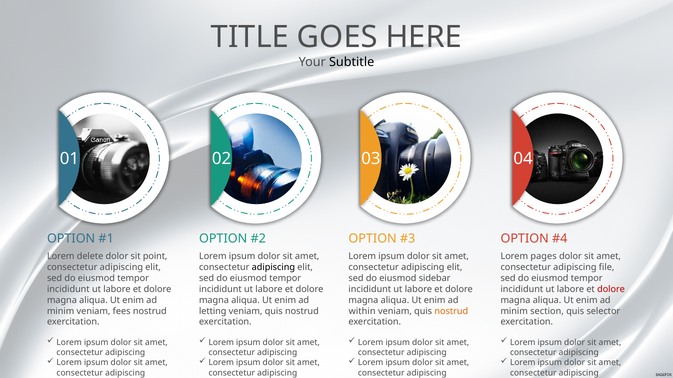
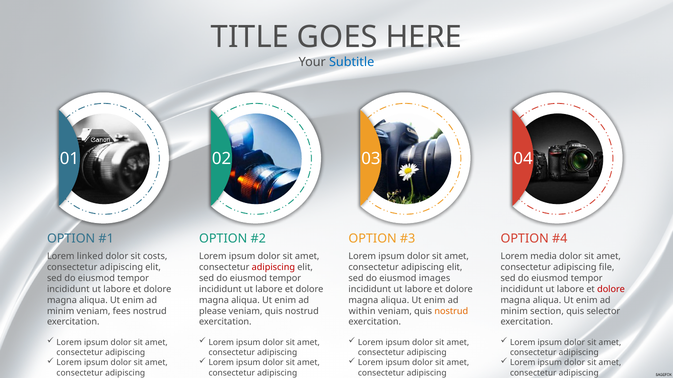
Subtitle colour: black -> blue (352, 62)
delete: delete -> linked (90, 257)
point: point -> costs (155, 257)
pages: pages -> media (544, 257)
adipiscing colour: black -> red (273, 268)
sidebar: sidebar -> images (435, 279)
letting: letting -> please (213, 312)
